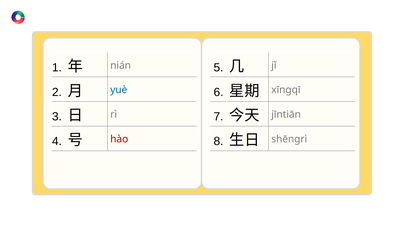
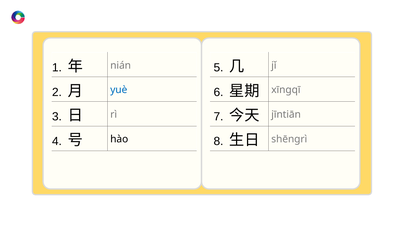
hào colour: red -> black (119, 139)
